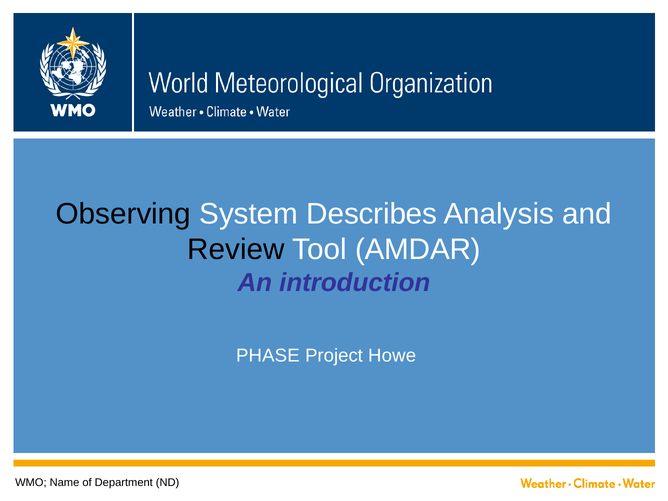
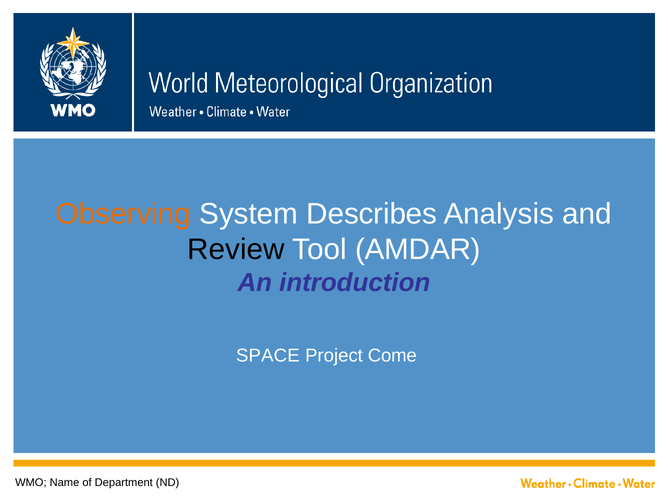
Observing colour: black -> orange (123, 214)
PHASE: PHASE -> SPACE (268, 356)
Howe: Howe -> Come (392, 356)
